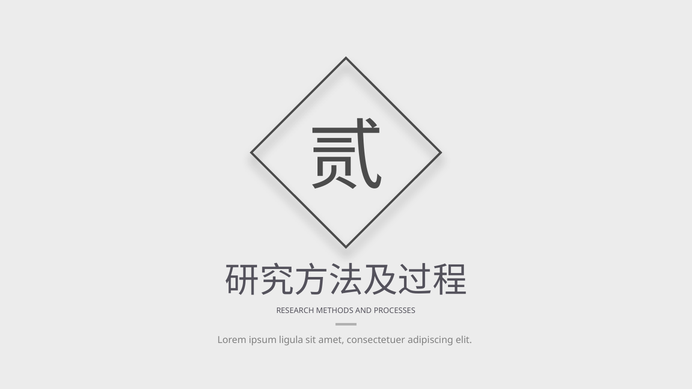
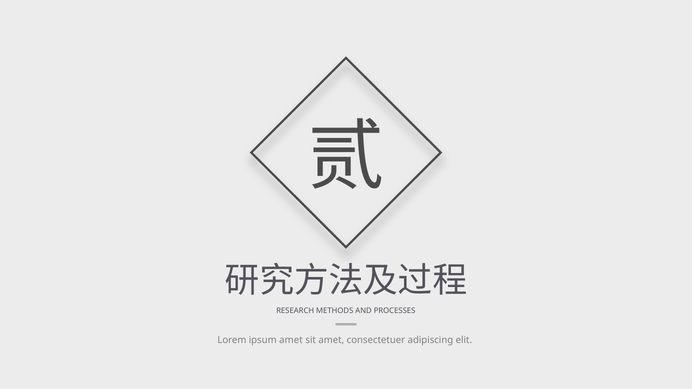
ipsum ligula: ligula -> amet (291, 340)
